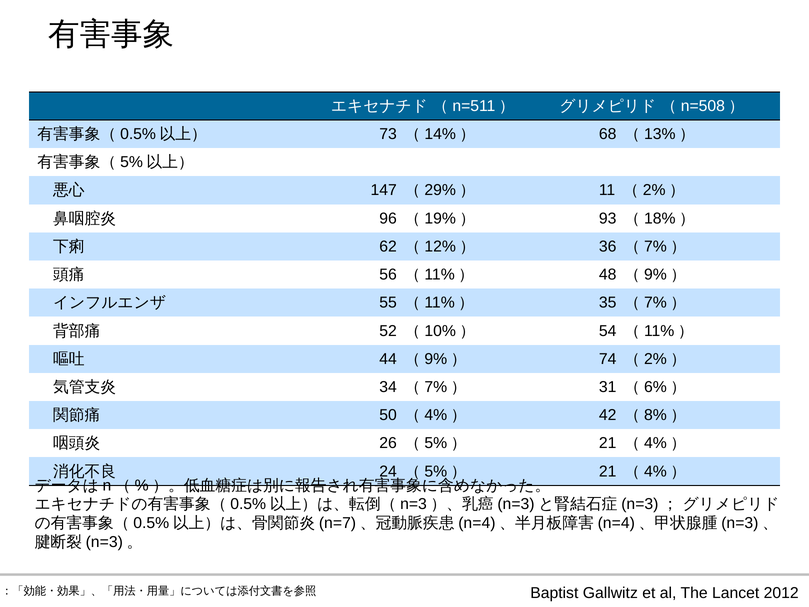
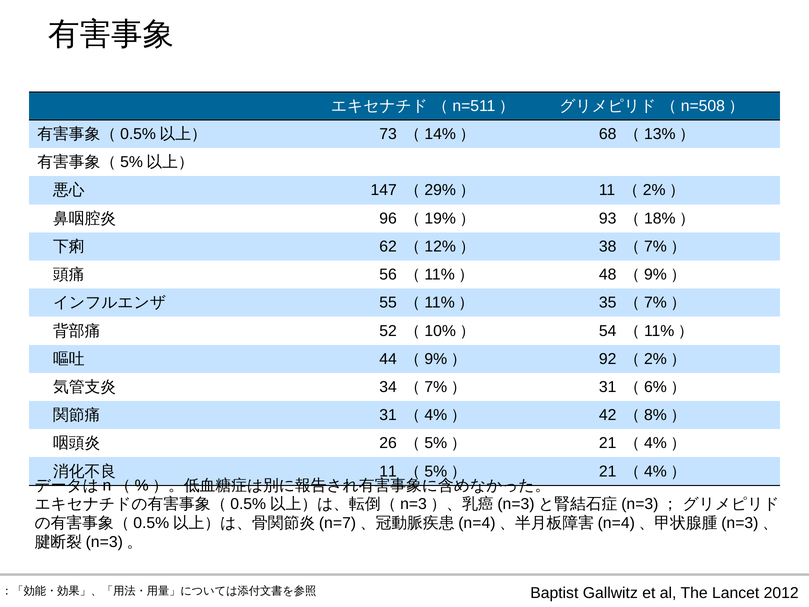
36: 36 -> 38 (608, 246)
74: 74 -> 92 (608, 359)
50: 50 -> 31 (388, 415)
24: 24 -> 11 (388, 471)
